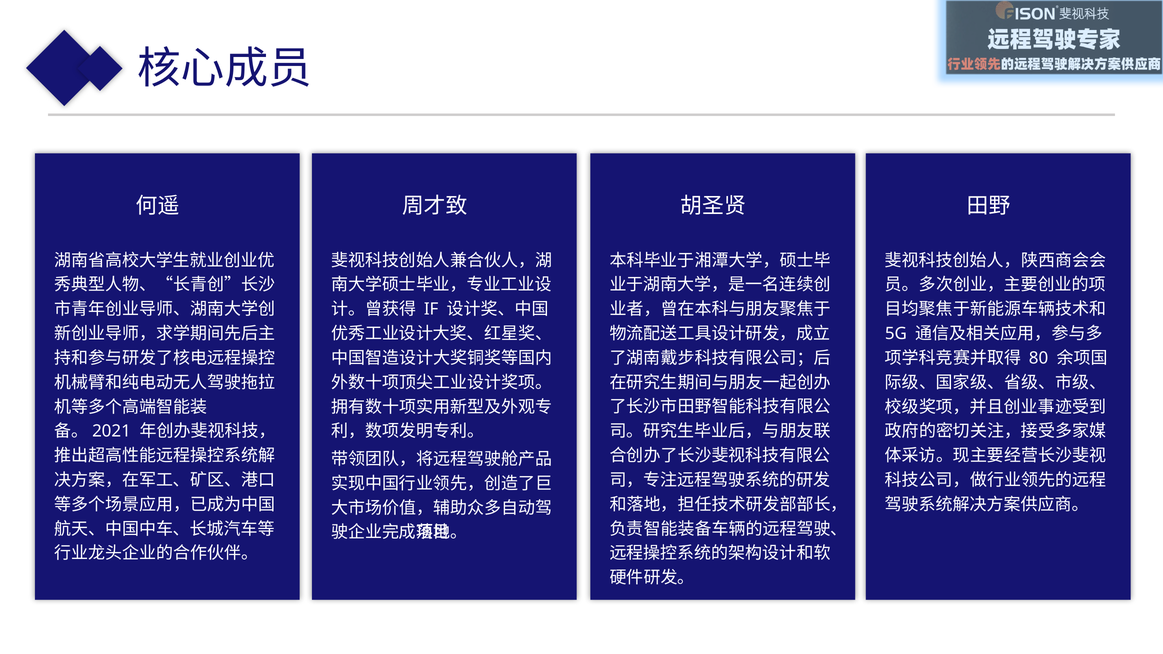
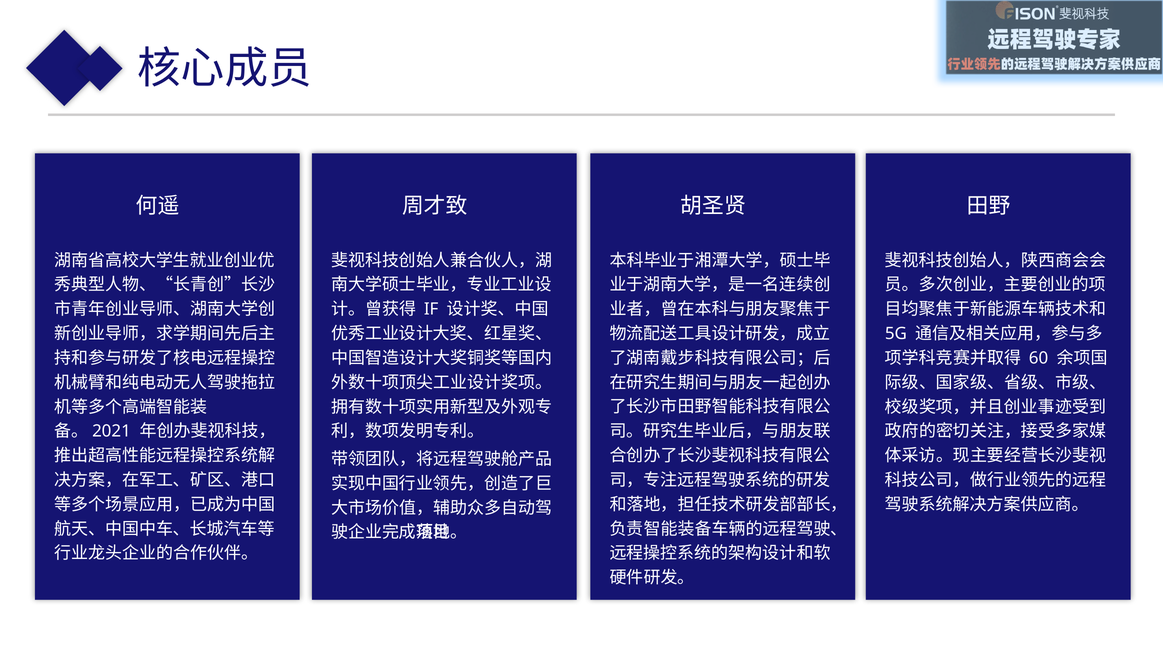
80: 80 -> 60 (1039, 358)
